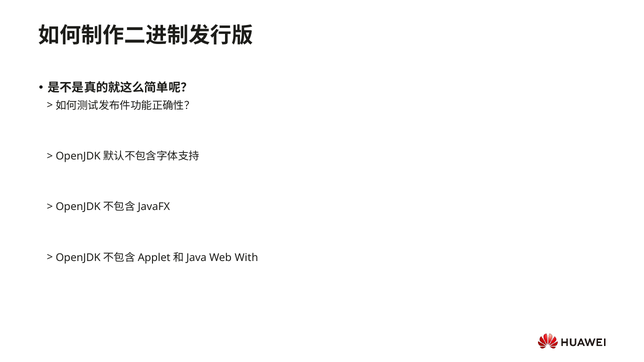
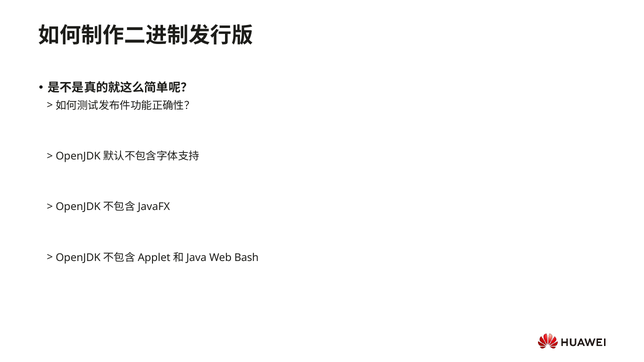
With: With -> Bash (247, 258)
